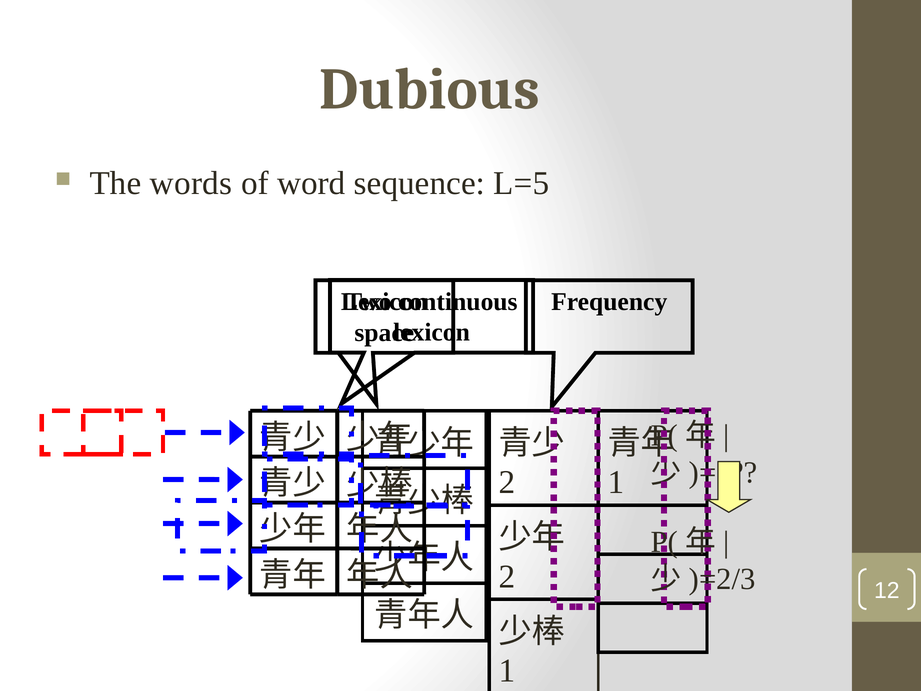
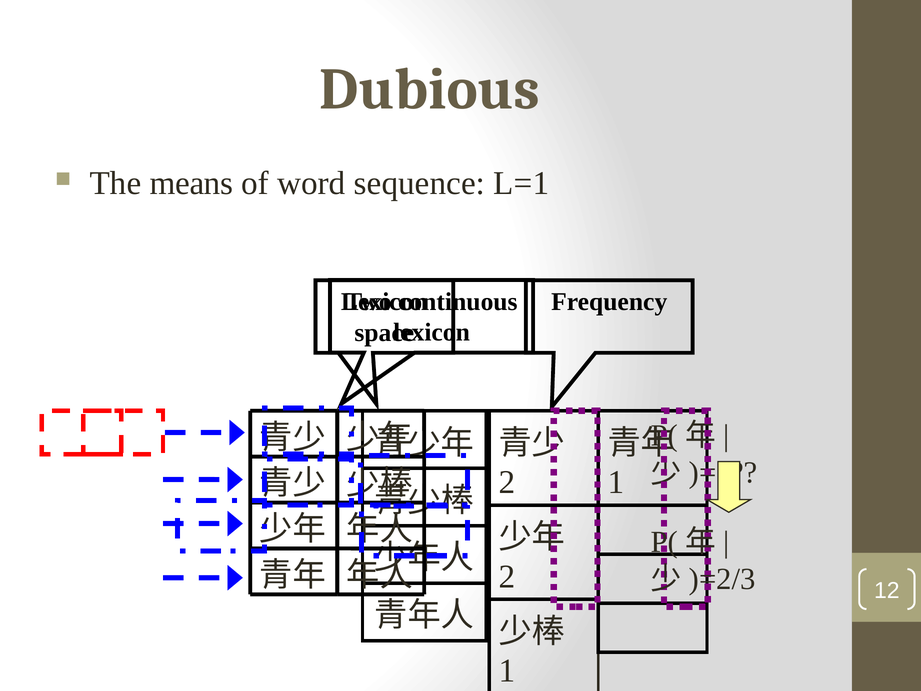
words: words -> means (191, 183)
L=5: L=5 -> L=1 (521, 183)
